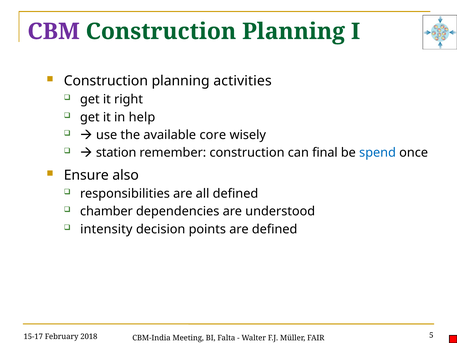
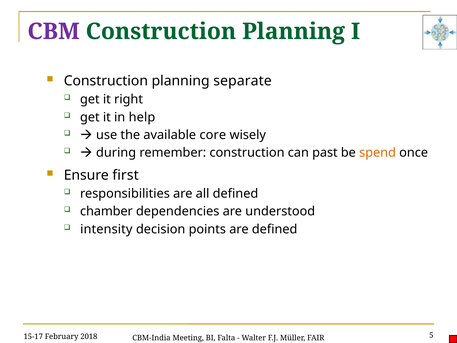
activities: activities -> separate (243, 81)
station: station -> during (116, 153)
final: final -> past (325, 153)
spend colour: blue -> orange (378, 153)
also: also -> first (126, 175)
